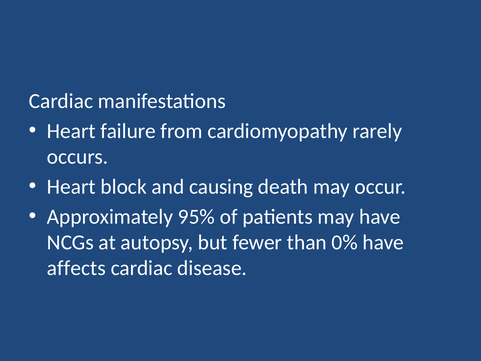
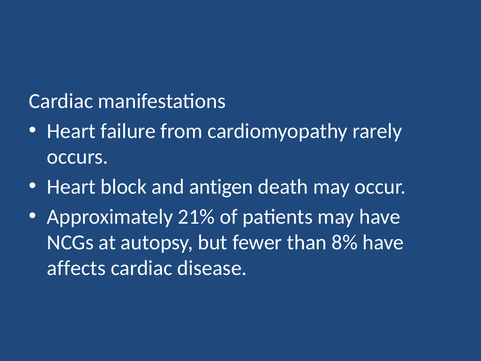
causing: causing -> antigen (221, 187)
95%: 95% -> 21% (196, 216)
0%: 0% -> 8% (345, 242)
